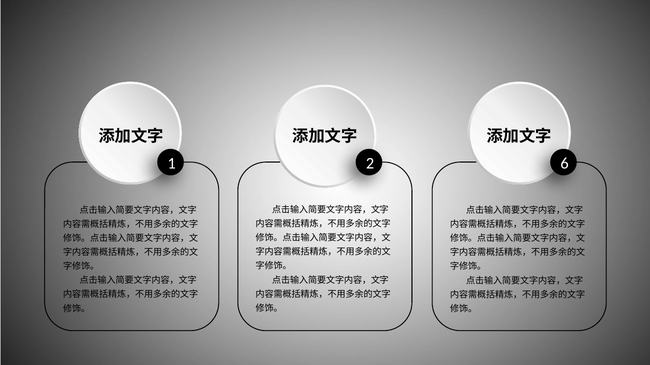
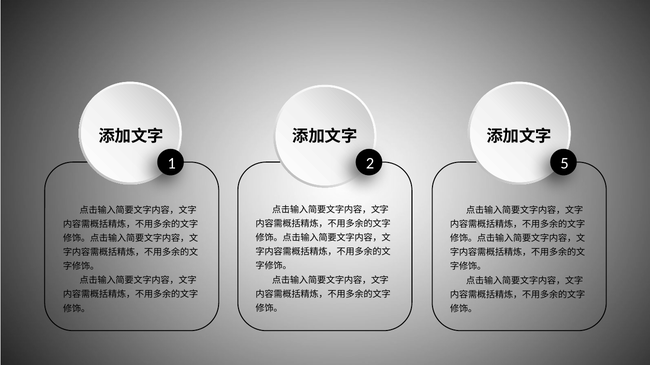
6: 6 -> 5 (565, 164)
